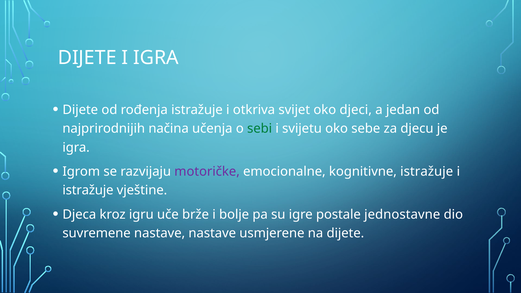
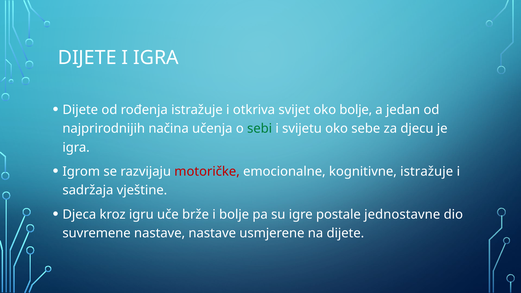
oko djeci: djeci -> bolje (356, 110)
motoričke colour: purple -> red (207, 172)
istražuje: istražuje -> sadržaja (88, 190)
